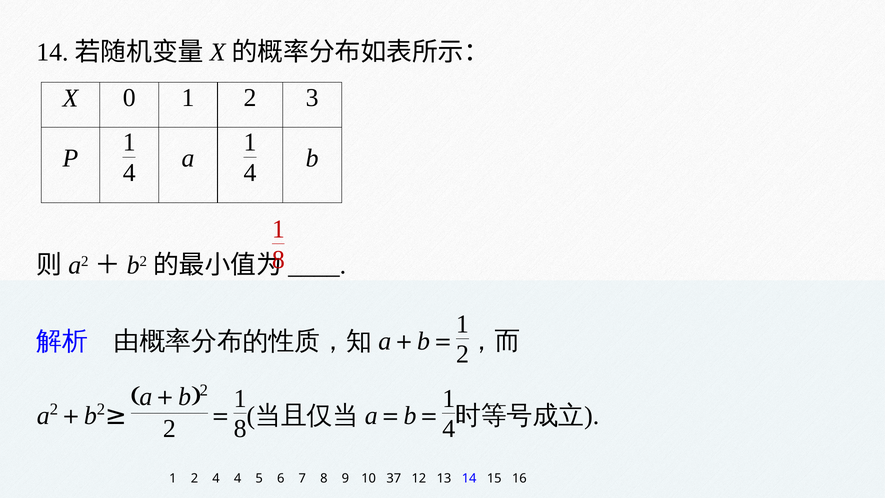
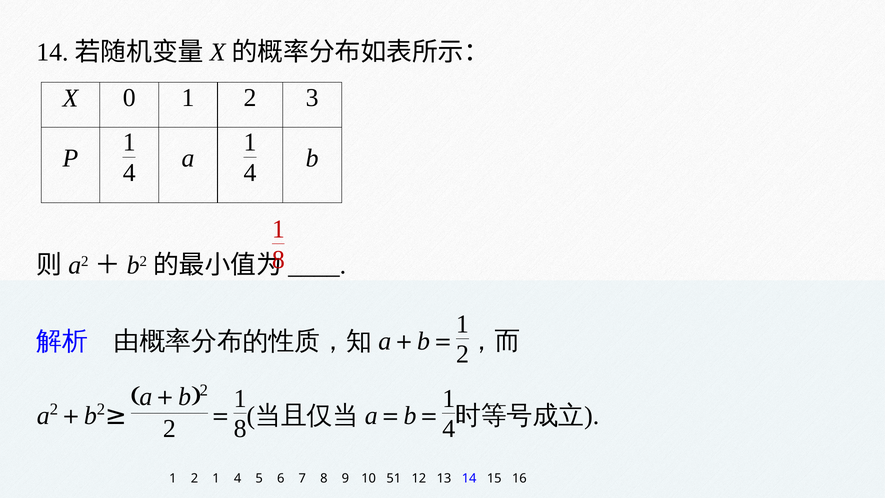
2 4: 4 -> 1 (216, 478)
37: 37 -> 51 (394, 478)
